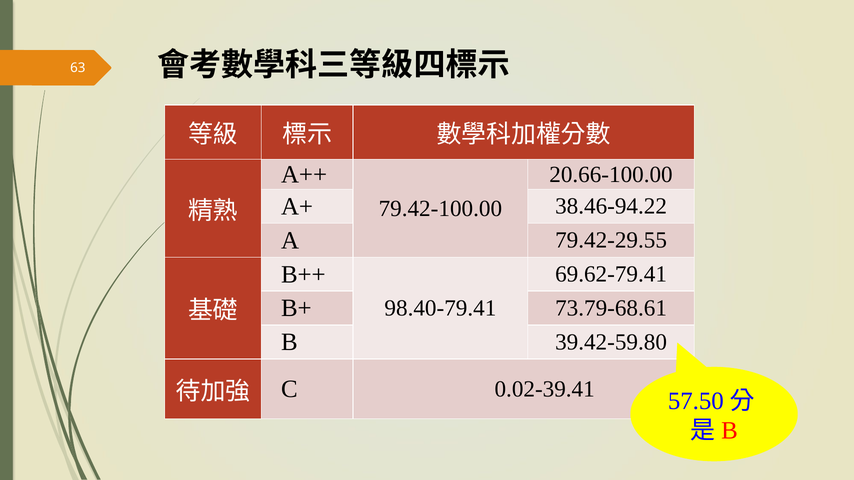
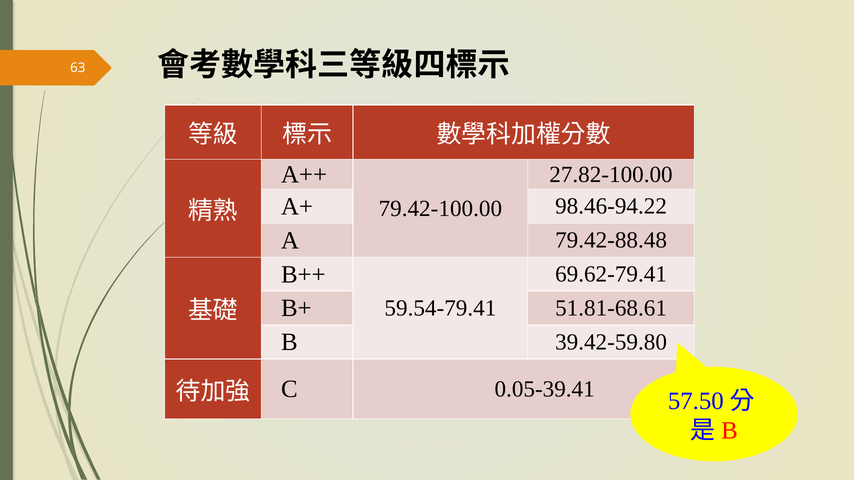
20.66-100.00: 20.66-100.00 -> 27.82-100.00 (611, 175)
38.46-94.22: 38.46-94.22 -> 98.46-94.22 (611, 207)
79.42-29.55: 79.42-29.55 -> 79.42-88.48 (611, 240)
73.79-68.61: 73.79-68.61 -> 51.81-68.61 (611, 308)
98.40-79.41: 98.40-79.41 -> 59.54-79.41 (440, 308)
0.02-39.41: 0.02-39.41 -> 0.05-39.41 (545, 389)
